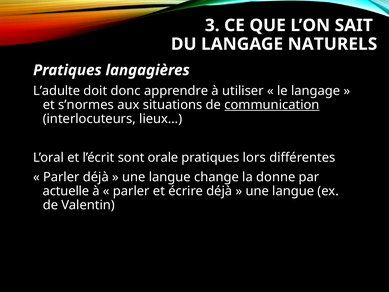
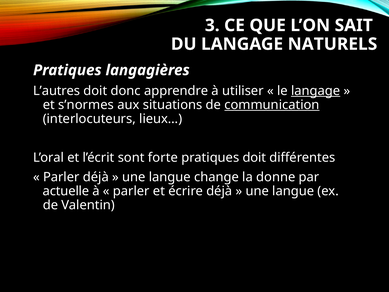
L’adulte: L’adulte -> L’autres (57, 91)
langage underline: none -> present (316, 91)
orale: orale -> forte (163, 158)
pratiques lors: lors -> doit (254, 158)
